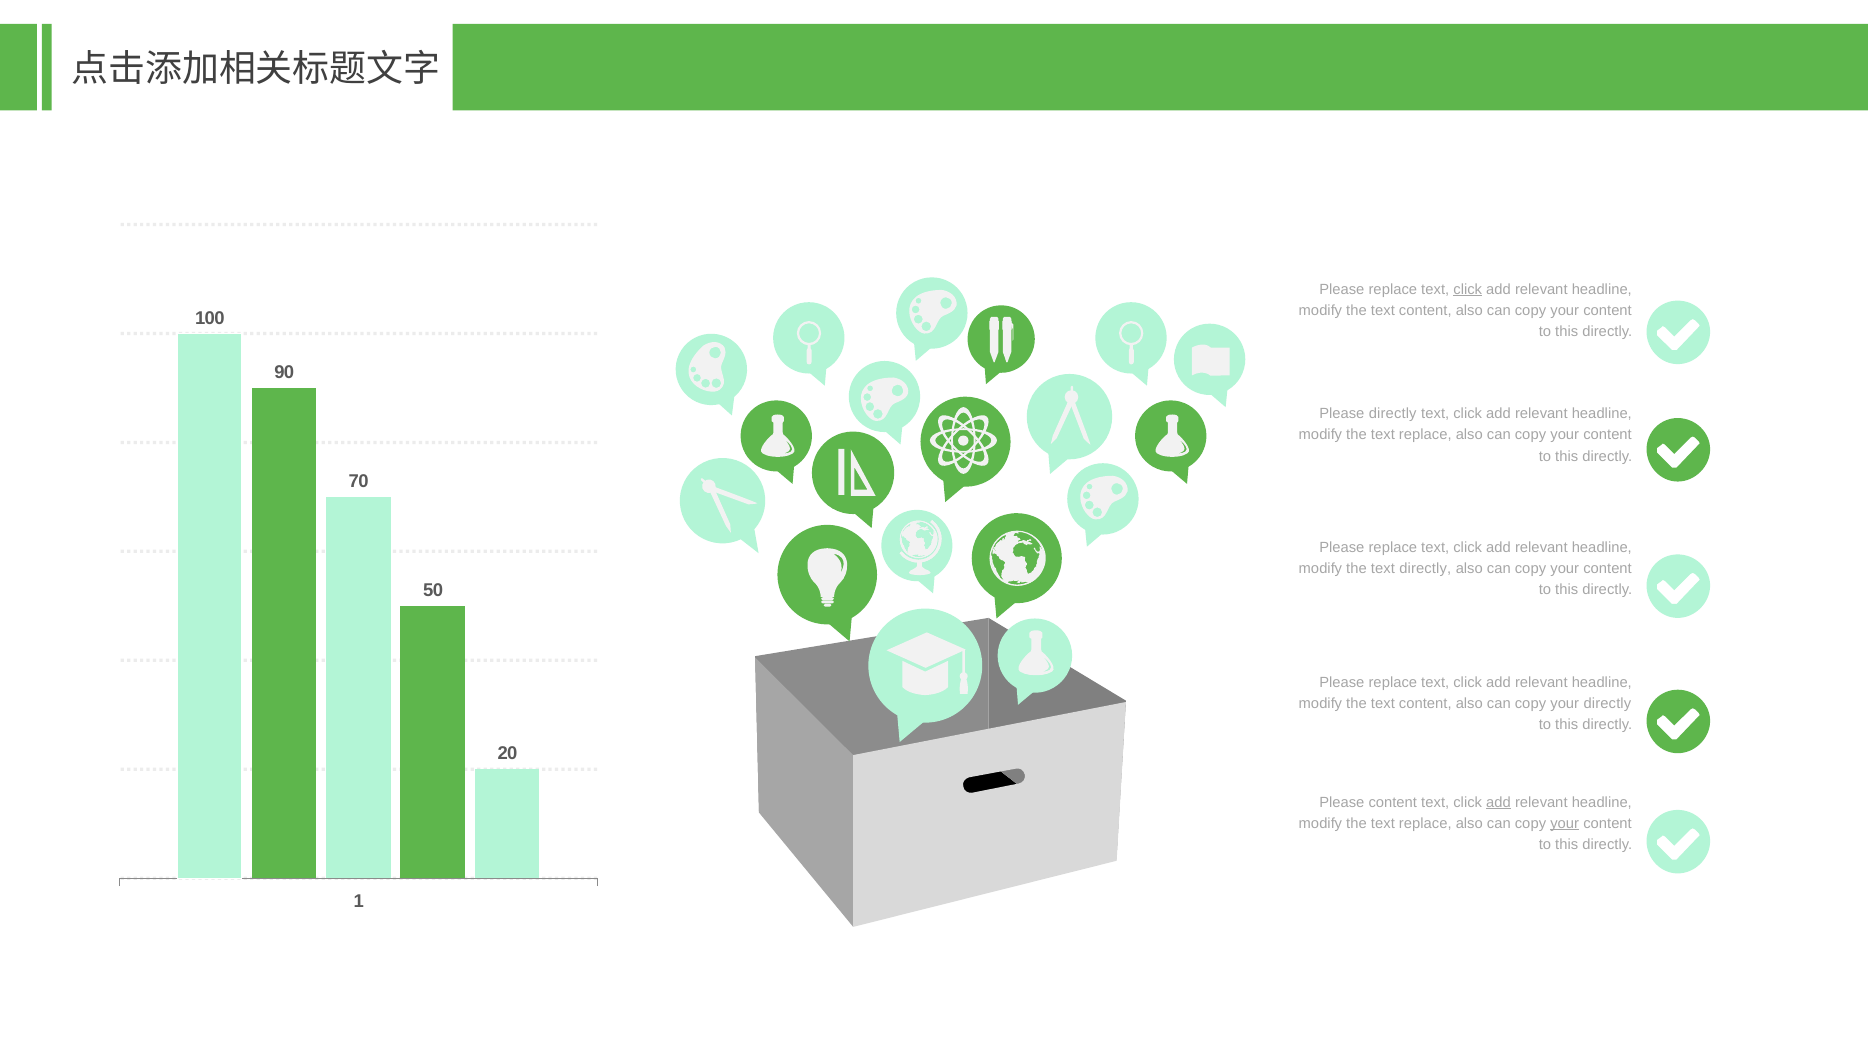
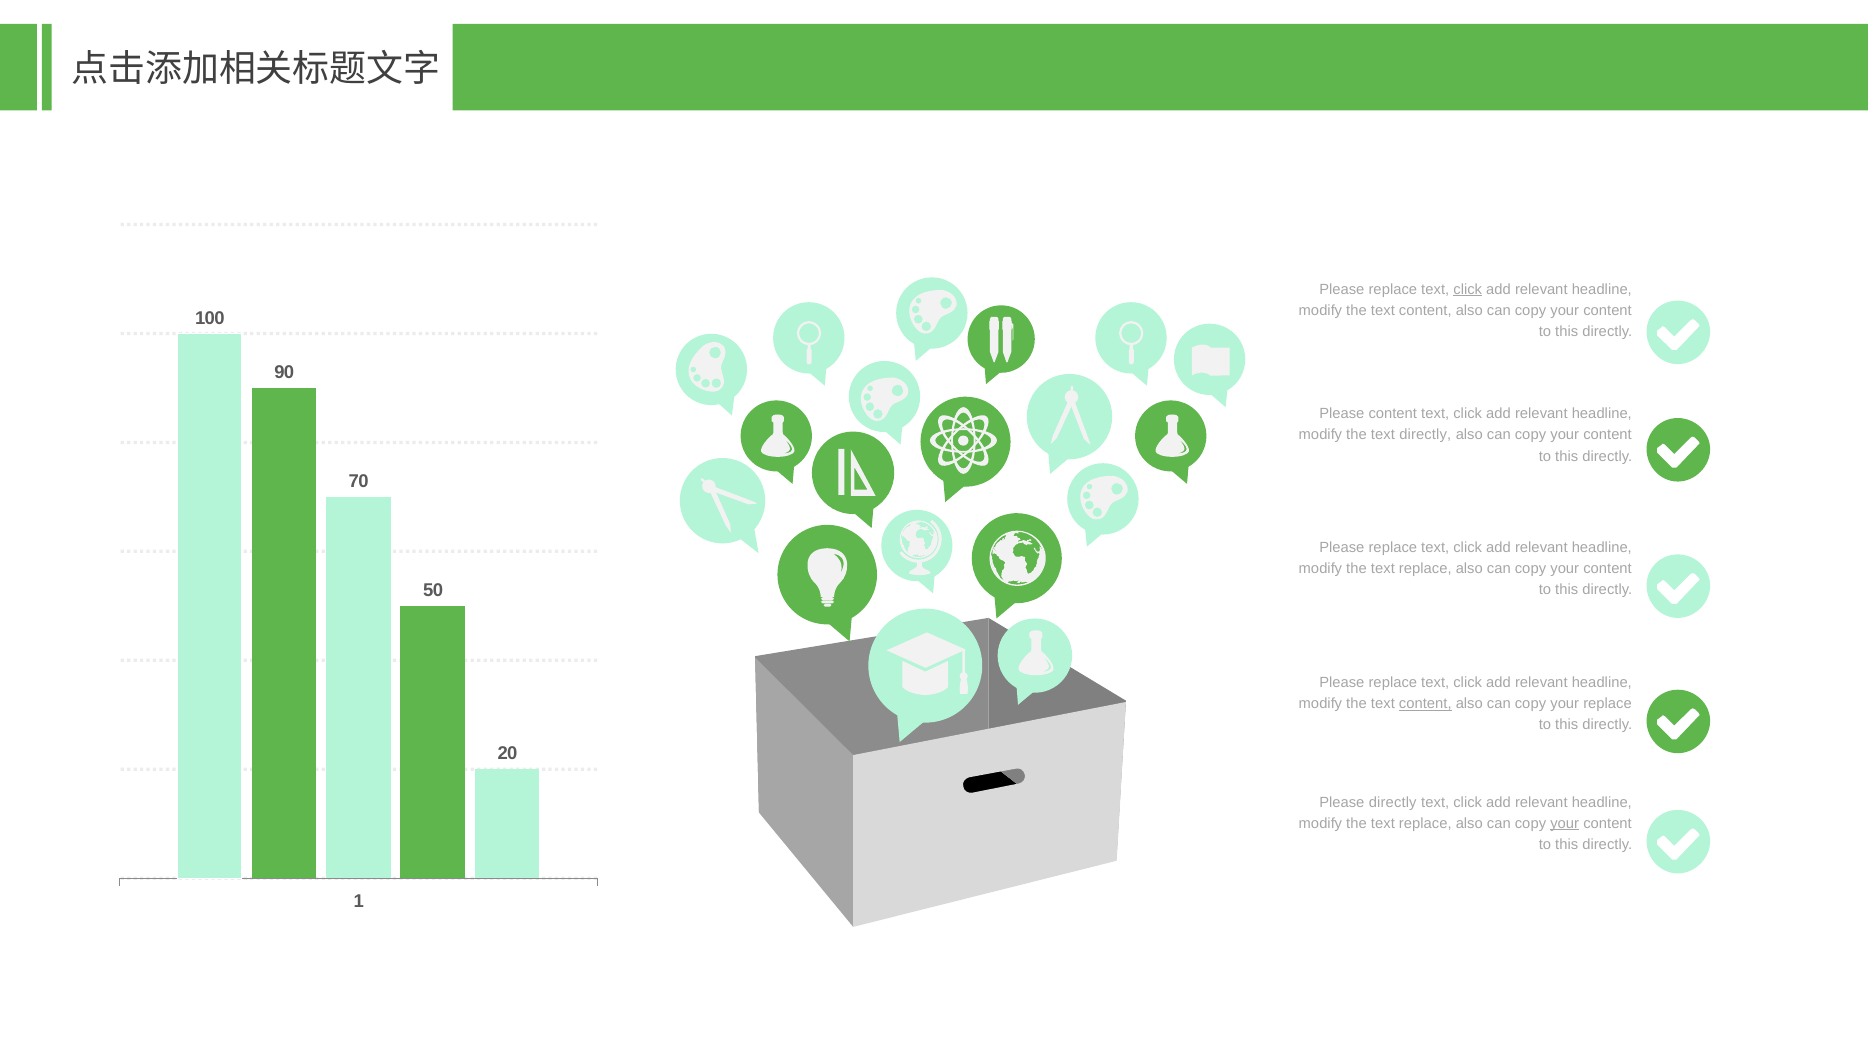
Please directly: directly -> content (1393, 414)
replace: replace -> directly (1425, 435)
directly: directly -> replace (1425, 569)
content underline: none -> present (1425, 704)
your directly: directly -> replace (1607, 704)
Please content: content -> directly (1393, 803)
add underline: present -> none (1498, 803)
